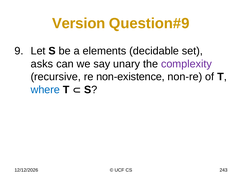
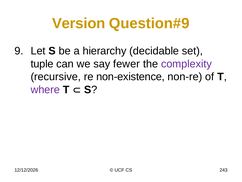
elements: elements -> hierarchy (105, 51)
asks: asks -> tuple (42, 64)
unary: unary -> fewer (127, 64)
where colour: blue -> purple (45, 89)
